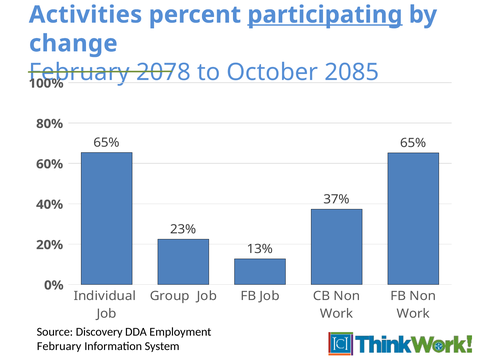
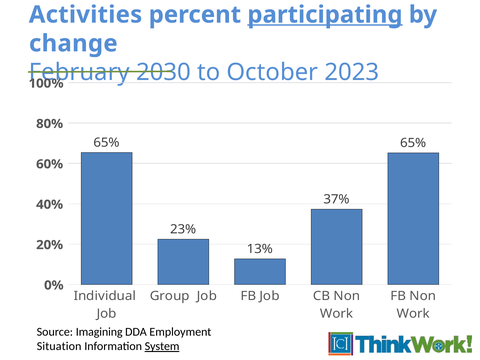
2078: 2078 -> 2030 (164, 72)
2085: 2085 -> 2023 (352, 72)
Discovery: Discovery -> Imagining (99, 332)
February: February -> Situation (59, 346)
System underline: none -> present (162, 346)
